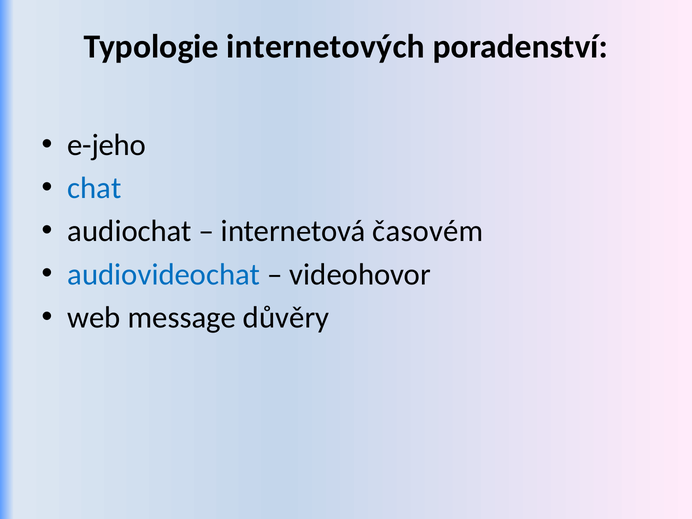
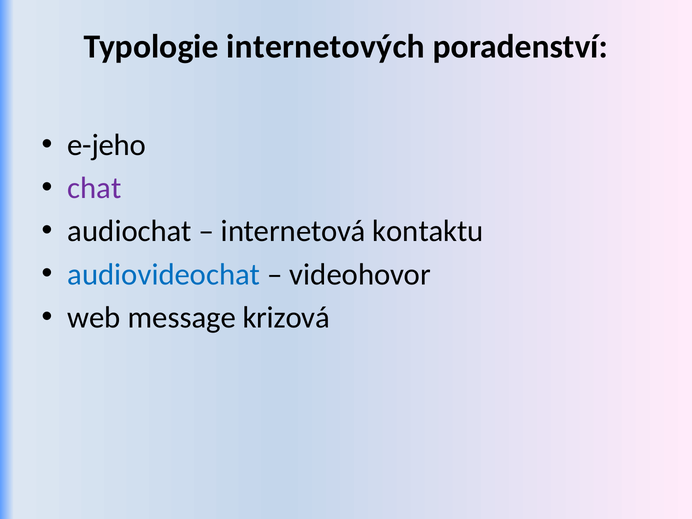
chat colour: blue -> purple (94, 188)
časovém: časovém -> kontaktu (428, 231)
důvěry: důvěry -> krizová (286, 317)
